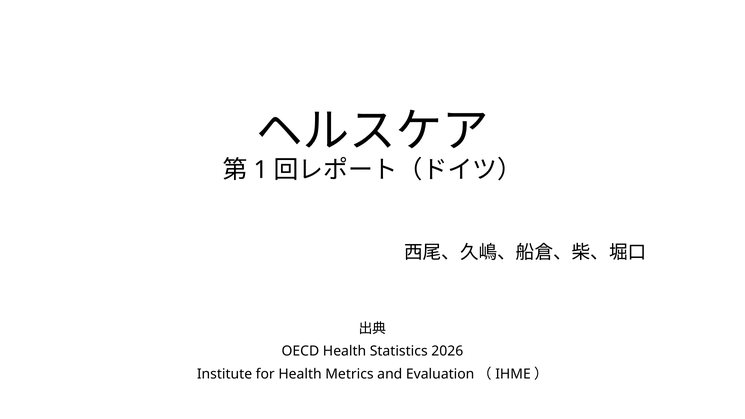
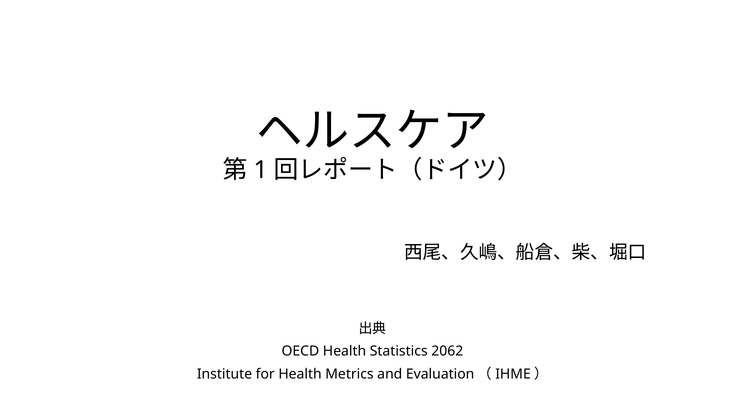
2026: 2026 -> 2062 (447, 351)
